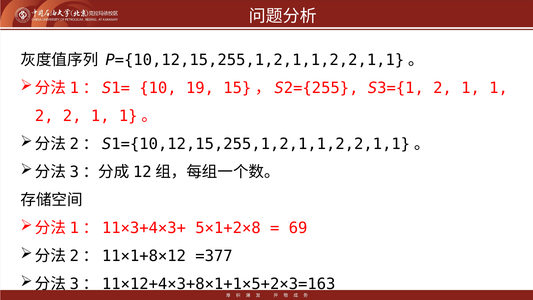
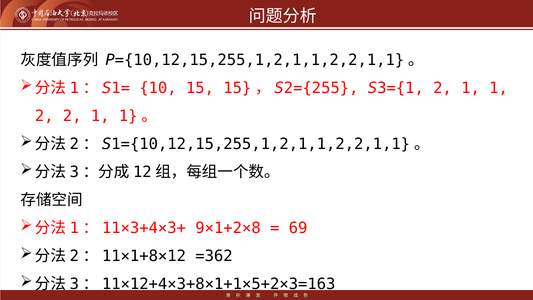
19: 19 -> 15 (200, 88)
5×1+2×8: 5×1+2×8 -> 9×1+2×8 (228, 228)
=377: =377 -> =362 (214, 256)
